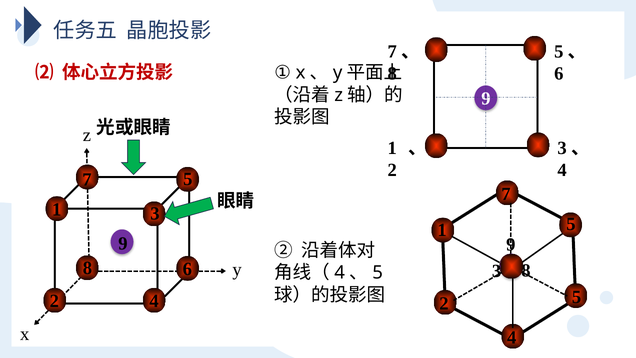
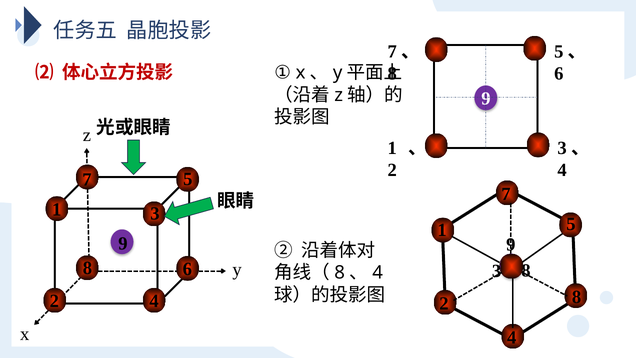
4: 4 -> 8 (340, 273)
5: 5 -> 4 (378, 273)
2 5: 5 -> 8 (577, 297)
